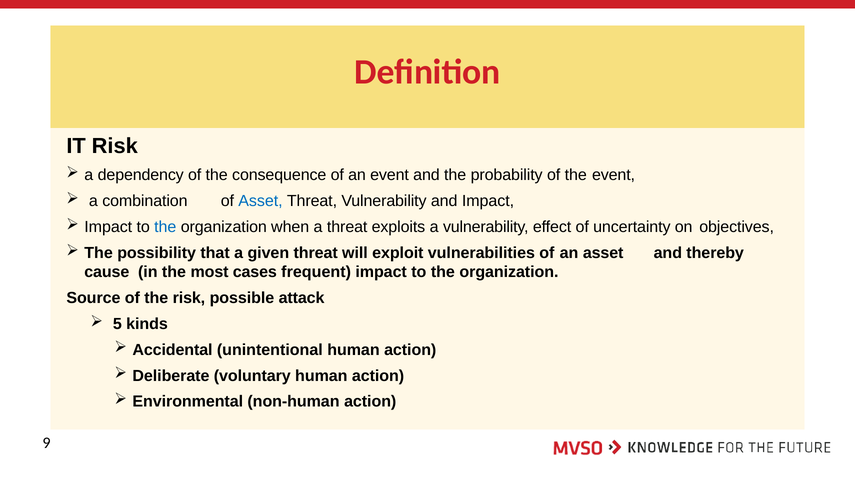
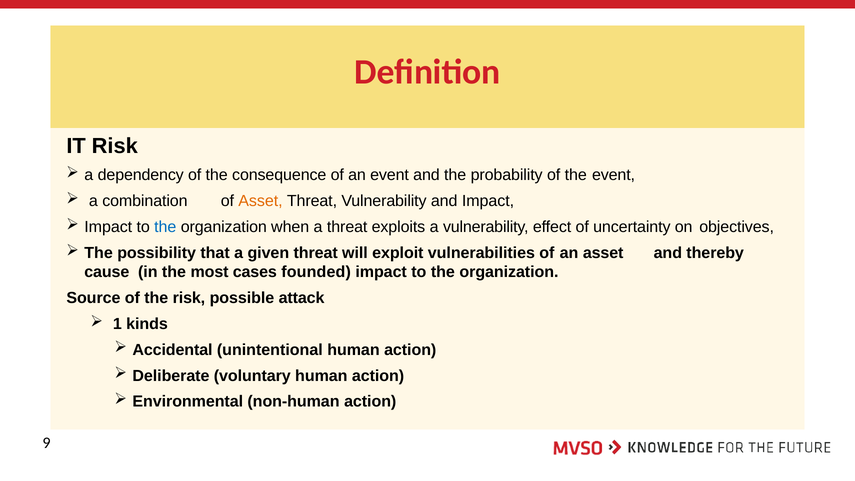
Asset colour: blue -> orange (260, 201)
frequent: frequent -> founded (316, 272)
5: 5 -> 1 (117, 324)
